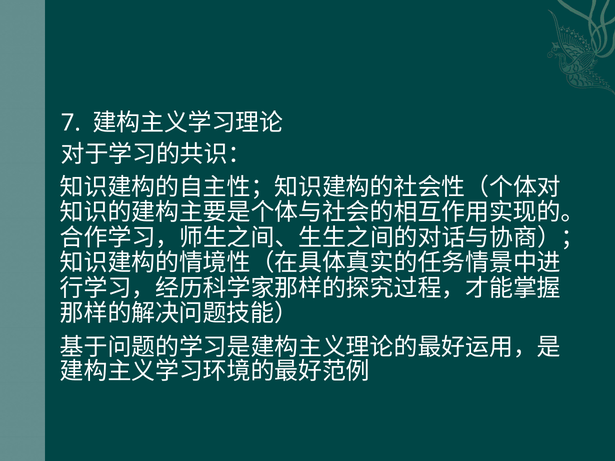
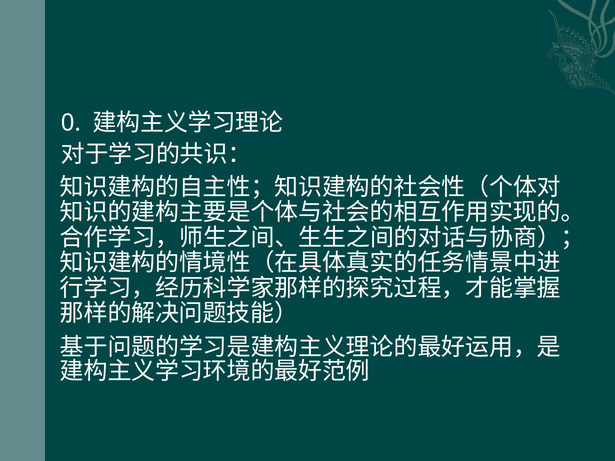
7: 7 -> 0 (71, 123)
